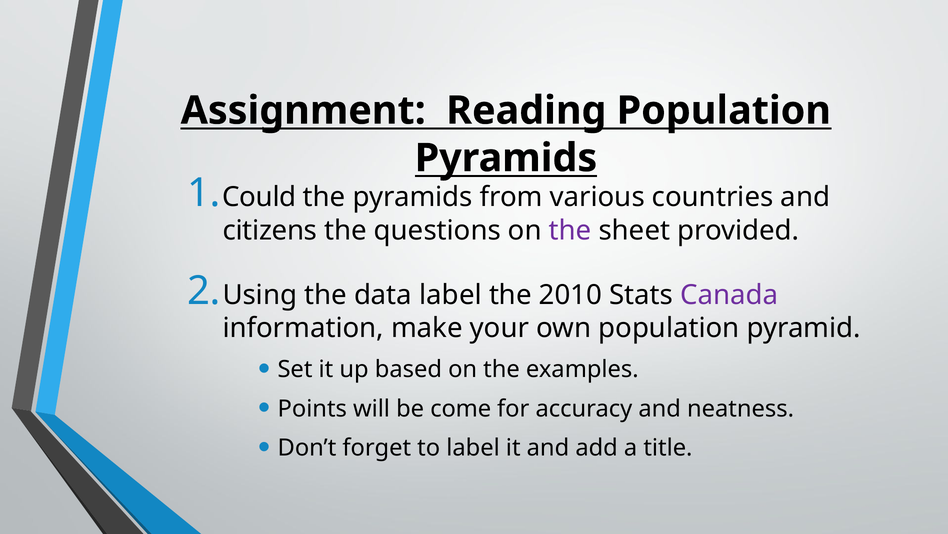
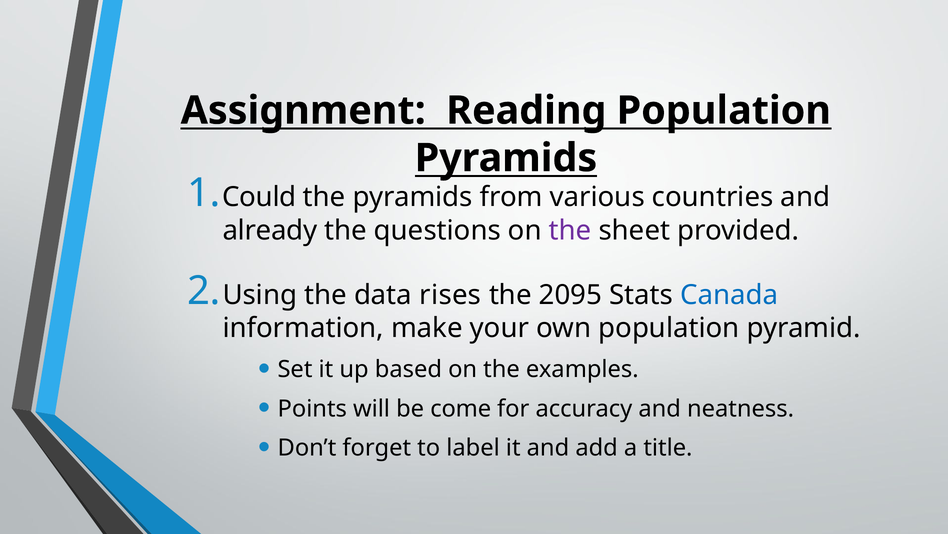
citizens: citizens -> already (270, 230)
data label: label -> rises (450, 295)
2010: 2010 -> 2095 (570, 295)
Canada colour: purple -> blue (729, 295)
